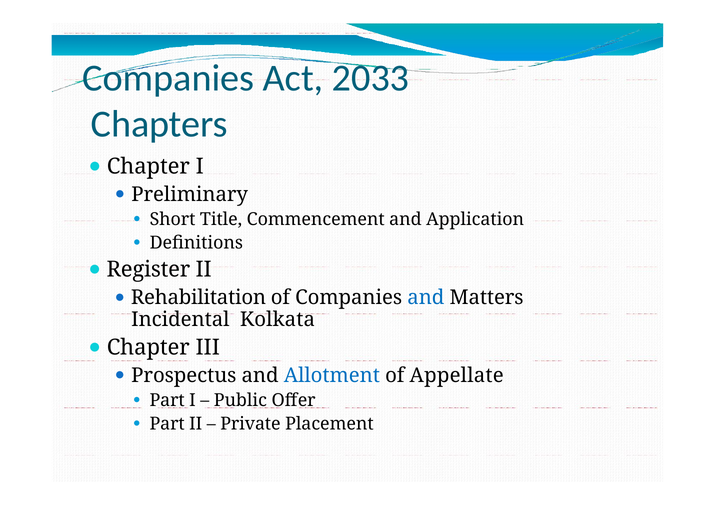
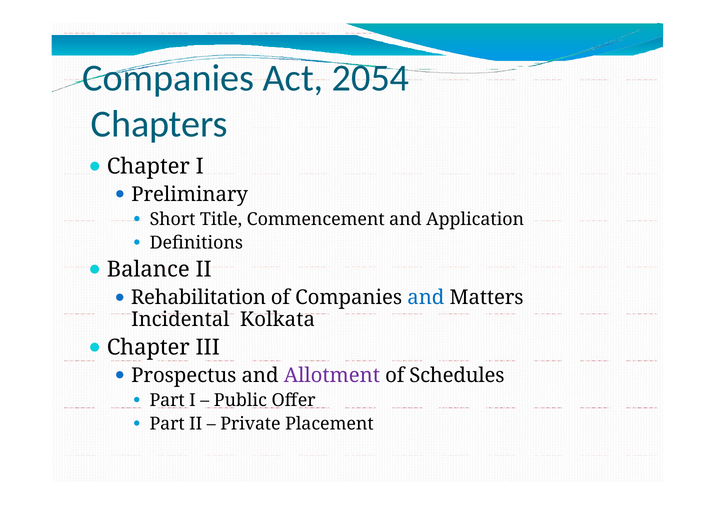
2033: 2033 -> 2054 (371, 78)
Register: Register -> Balance (148, 270)
Allotment colour: blue -> purple (332, 375)
Appellate: Appellate -> Schedules (457, 375)
